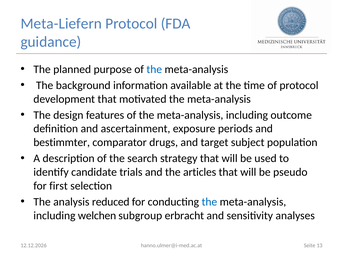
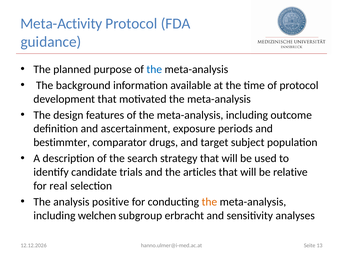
Meta-Liefern: Meta-Liefern -> Meta-Activity (61, 24)
pseudo: pseudo -> relative (290, 172)
first: first -> real (58, 186)
reduced: reduced -> positive (111, 202)
the colour: blue -> orange (209, 202)
